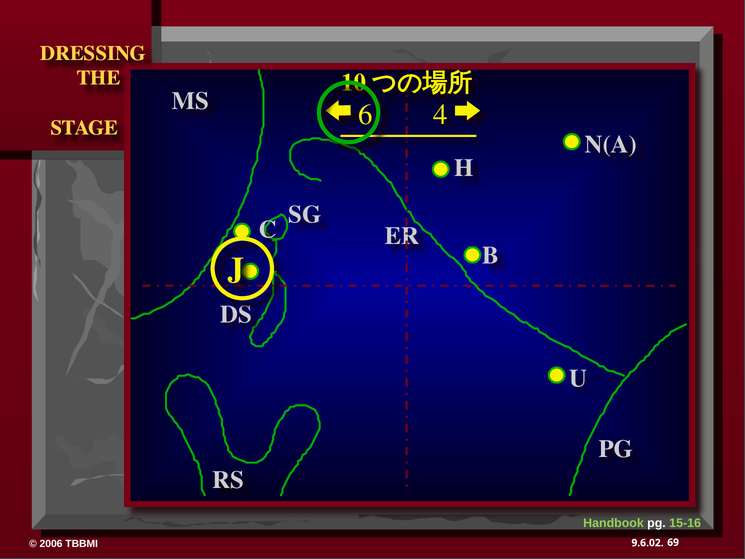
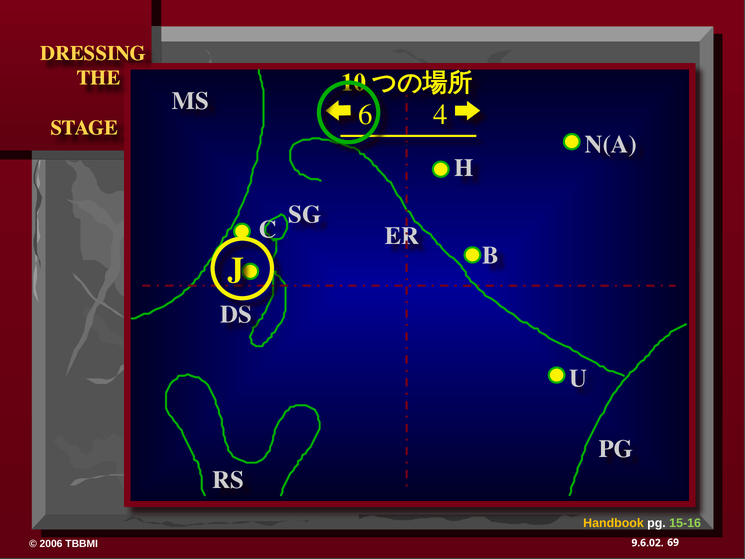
Handbook colour: light green -> yellow (614, 523)
